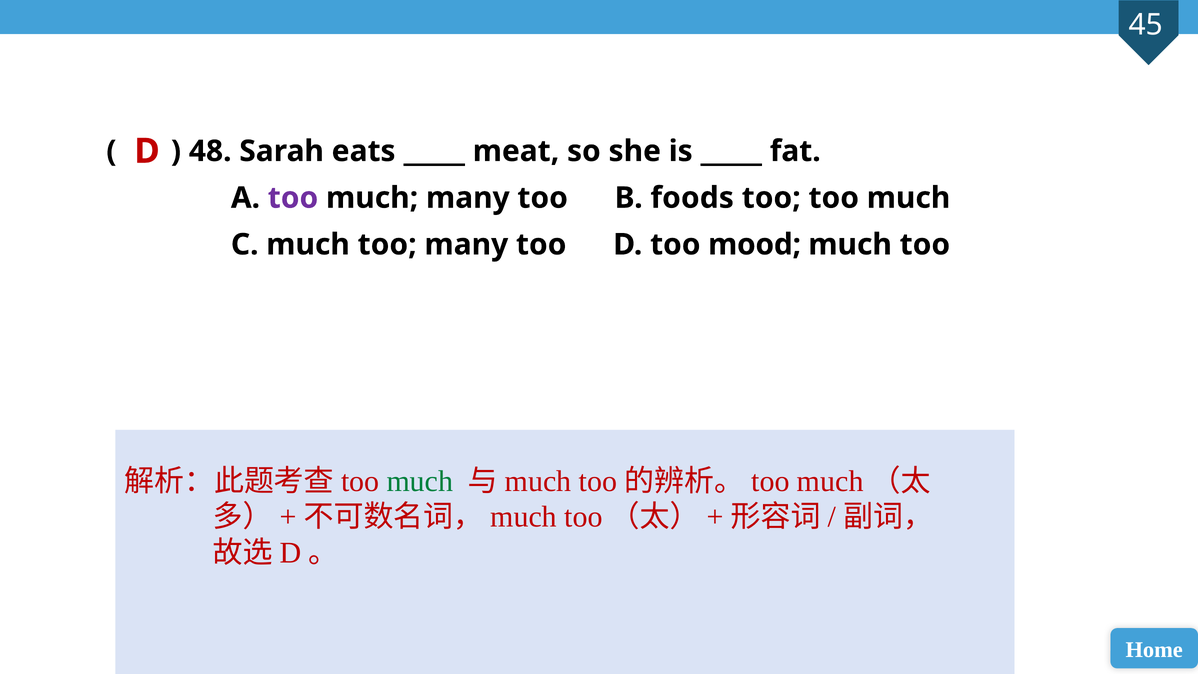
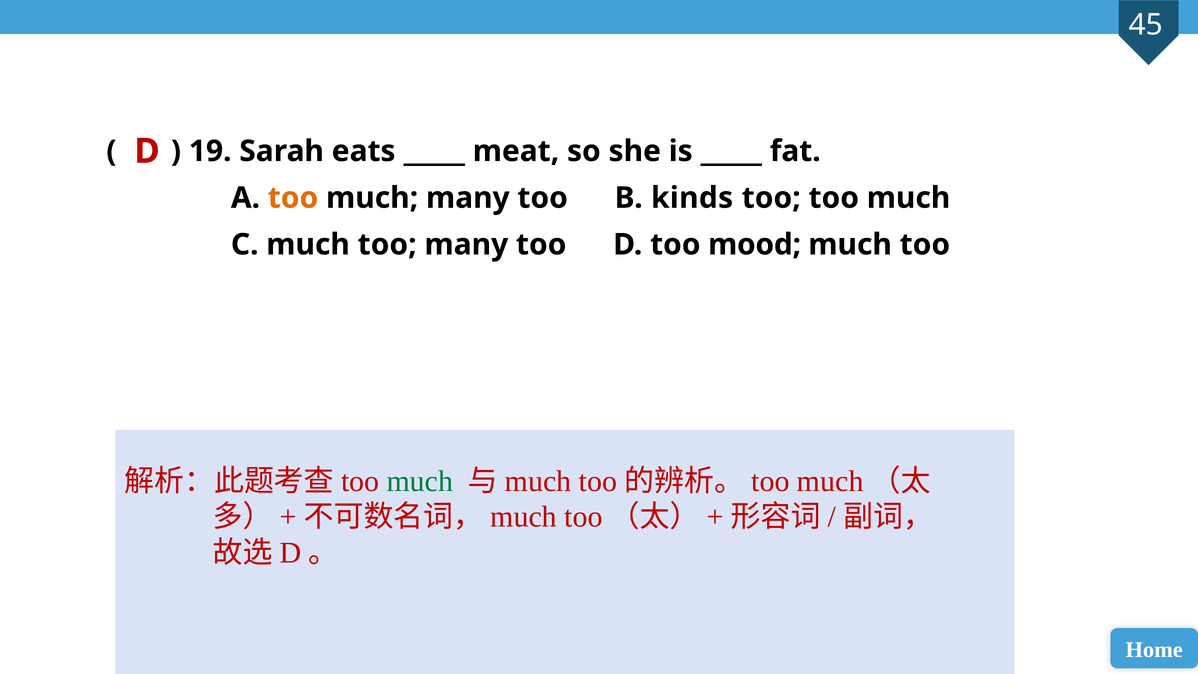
48: 48 -> 19 (210, 151)
too colour: purple -> orange (293, 198)
foods: foods -> kinds (692, 198)
